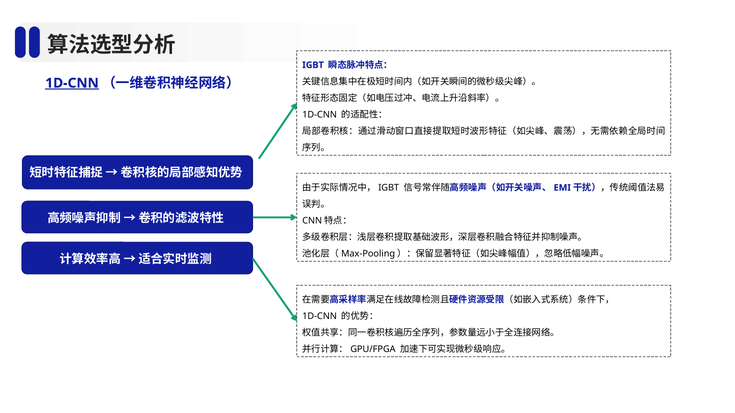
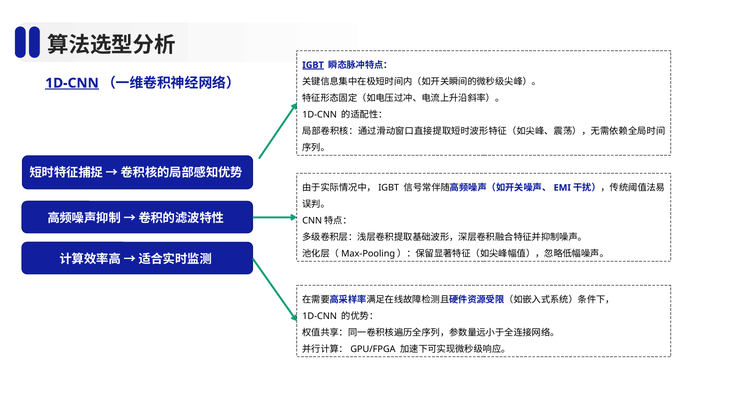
IGBT underline: none -> present (313, 65)
